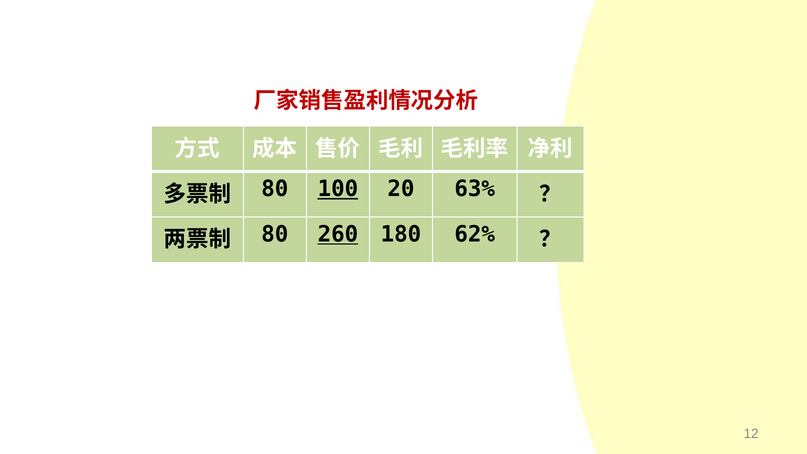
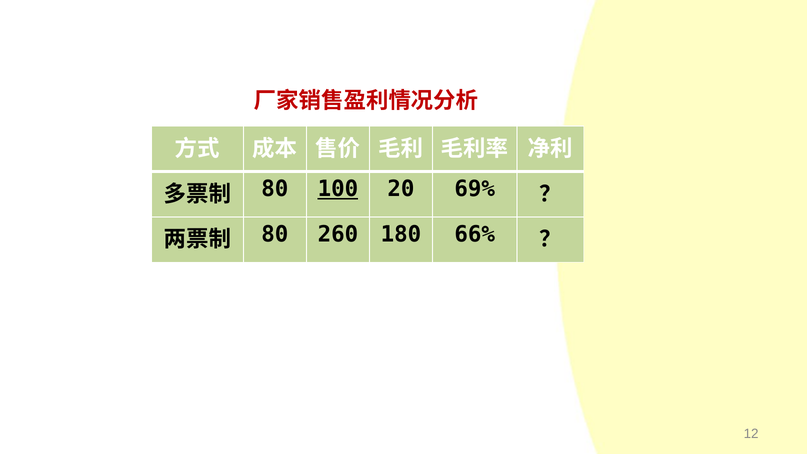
63%: 63% -> 69% (475, 189)
260 underline: present -> none (338, 234)
62%: 62% -> 66% (475, 234)
